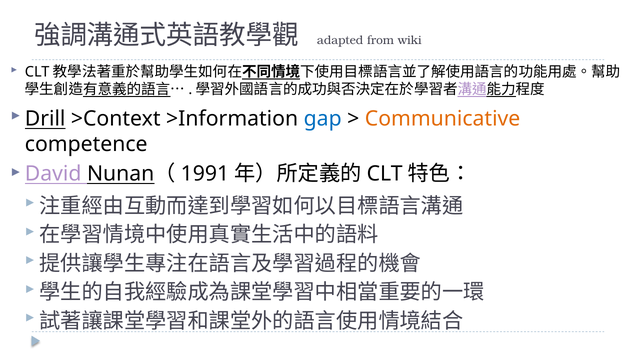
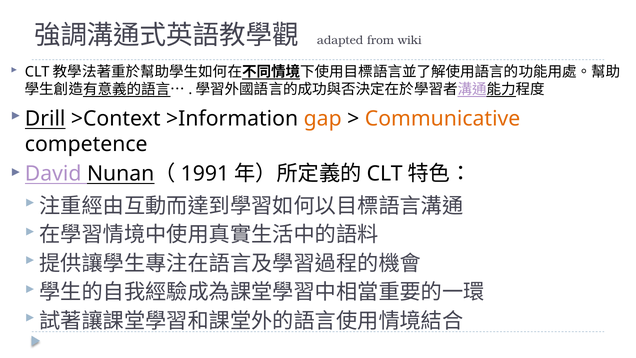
gap colour: blue -> orange (323, 119)
